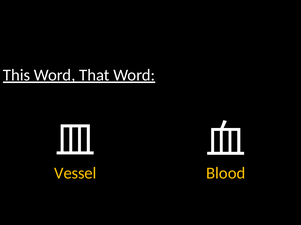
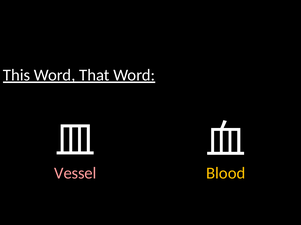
Vessel colour: yellow -> pink (75, 174)
